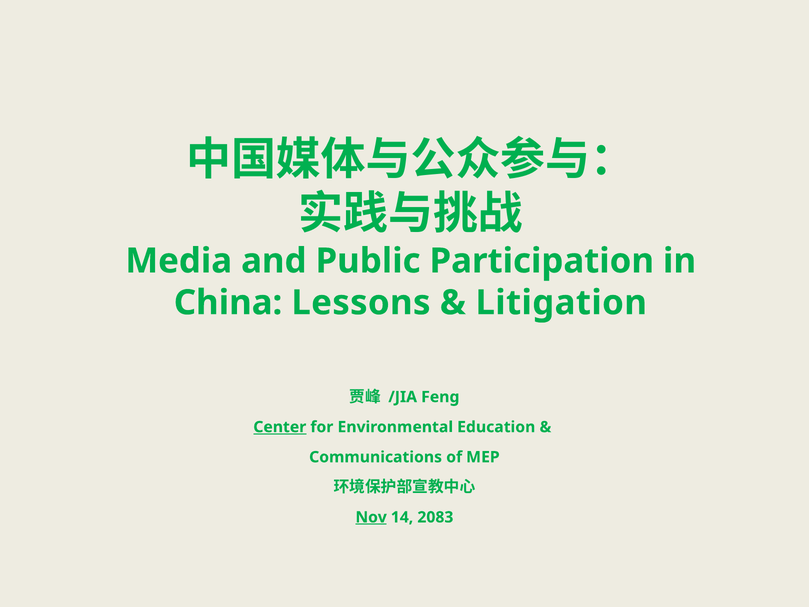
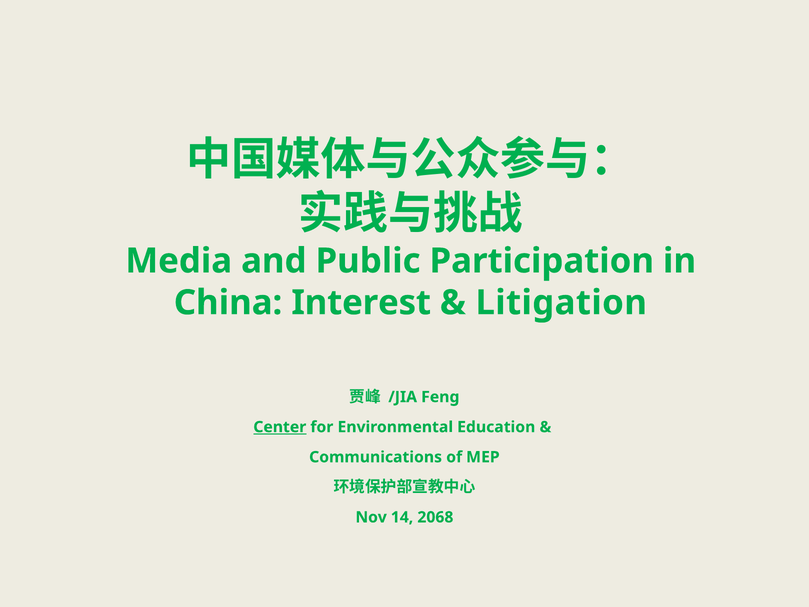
Lessons: Lessons -> Interest (361, 303)
Nov underline: present -> none (371, 517)
2083: 2083 -> 2068 (435, 517)
